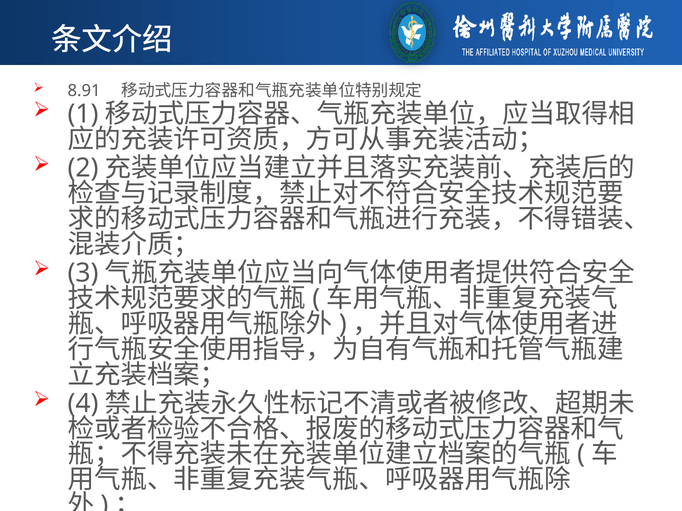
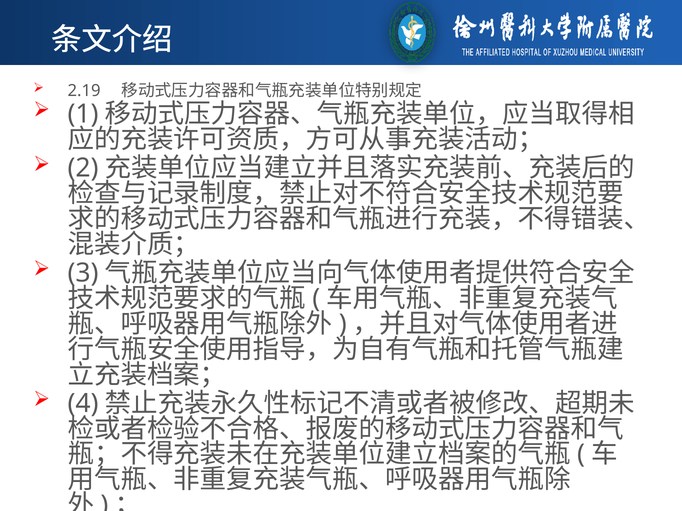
8.91: 8.91 -> 2.19 (84, 91)
